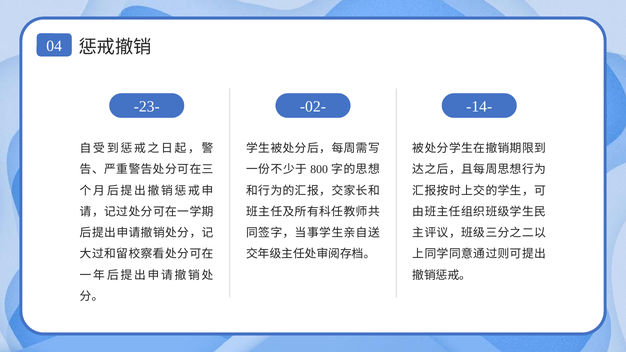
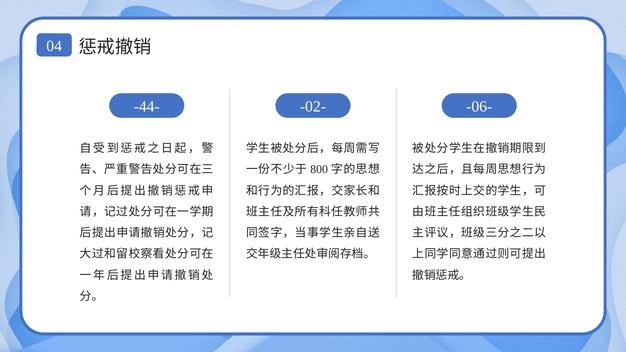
-23-: -23- -> -44- (147, 107)
-14-: -14- -> -06- (479, 107)
